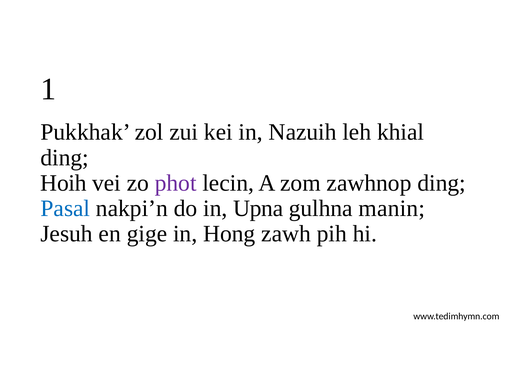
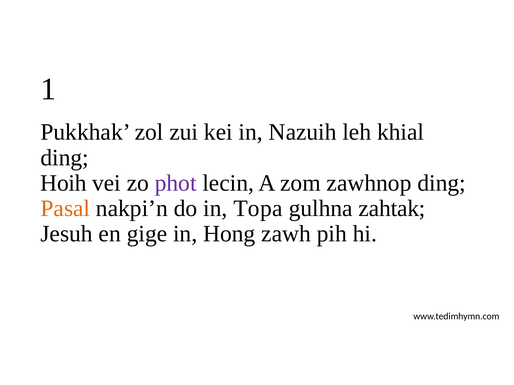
Pasal colour: blue -> orange (65, 209)
Upna: Upna -> Topa (258, 209)
manin: manin -> zahtak (392, 209)
